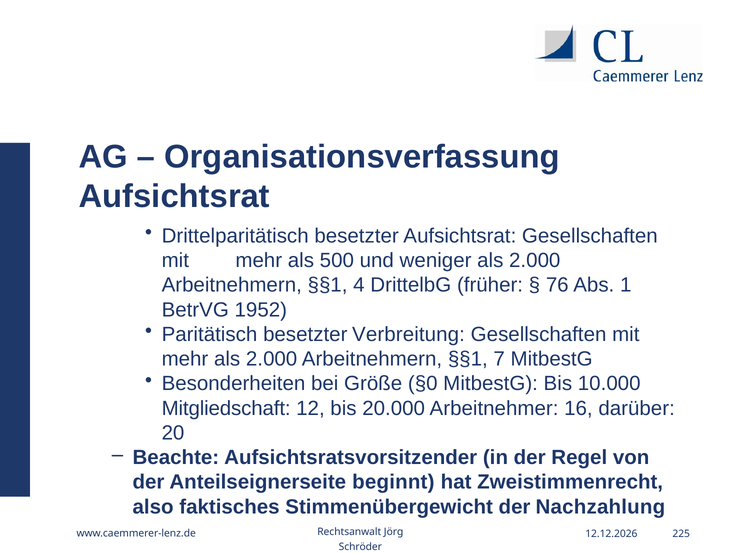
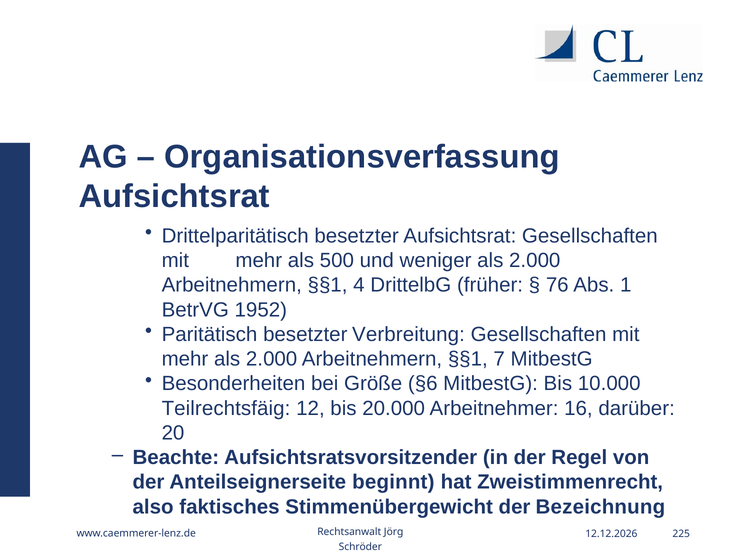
§0: §0 -> §6 (423, 383)
Mitgliedschaft: Mitgliedschaft -> Teilrechtsfäig (226, 408)
Nachzahlung: Nachzahlung -> Bezeichnung (600, 506)
